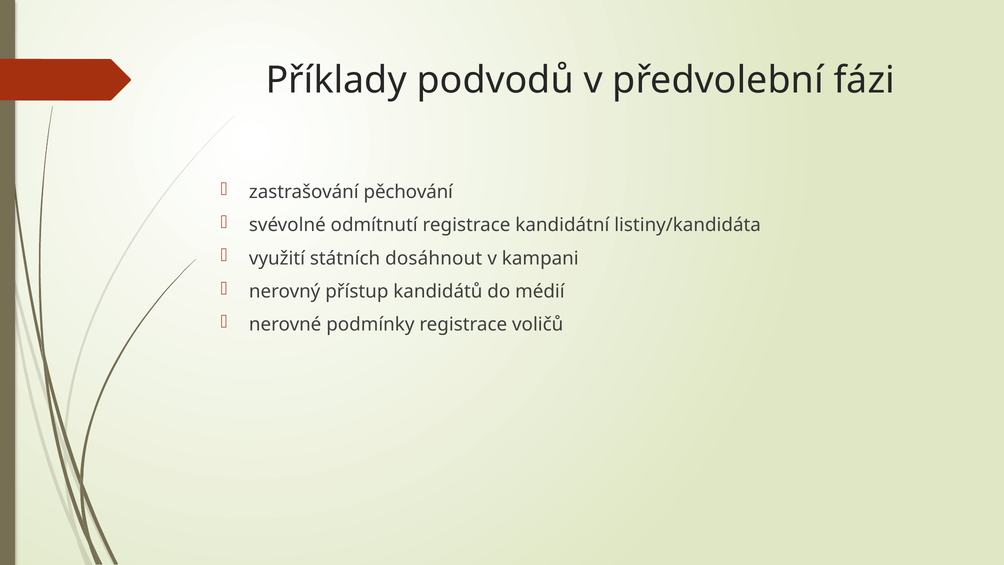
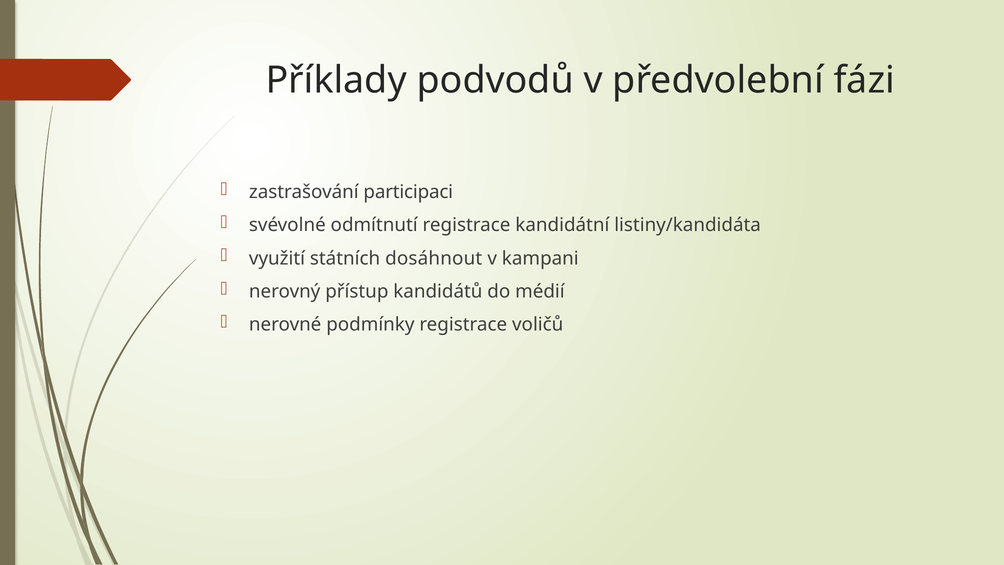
pěchování: pěchování -> participaci (408, 192)
